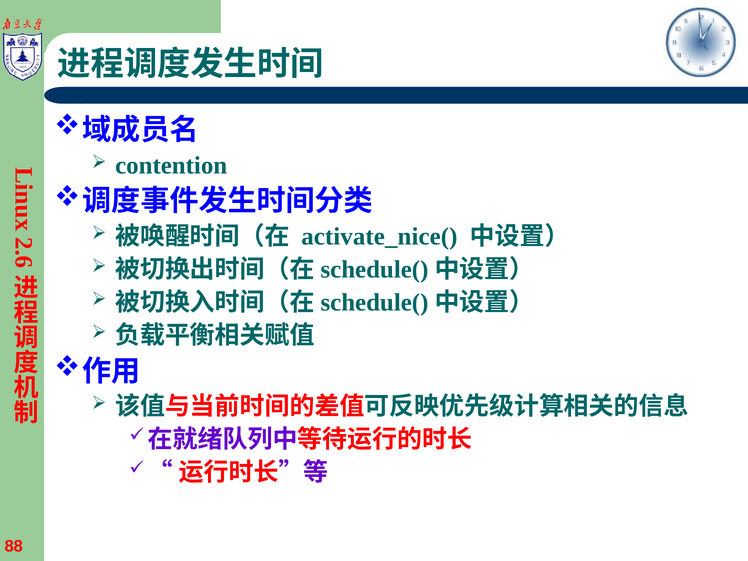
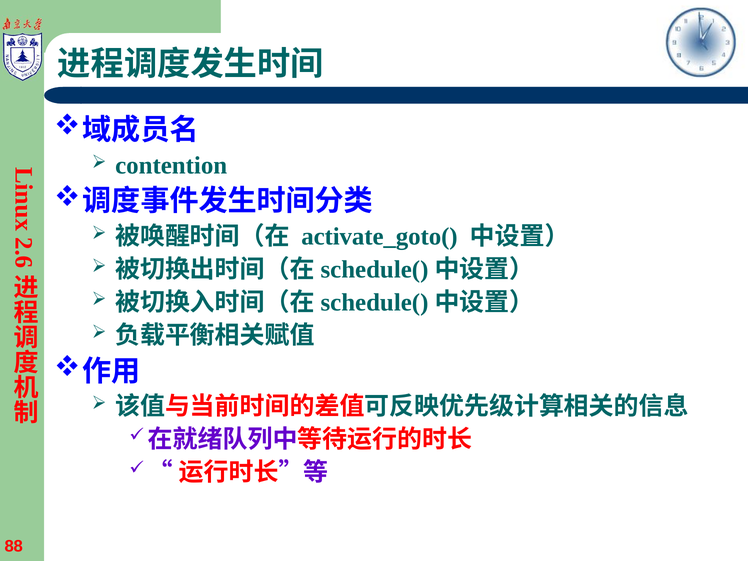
activate_nice(: activate_nice( -> activate_goto( (379, 236)
